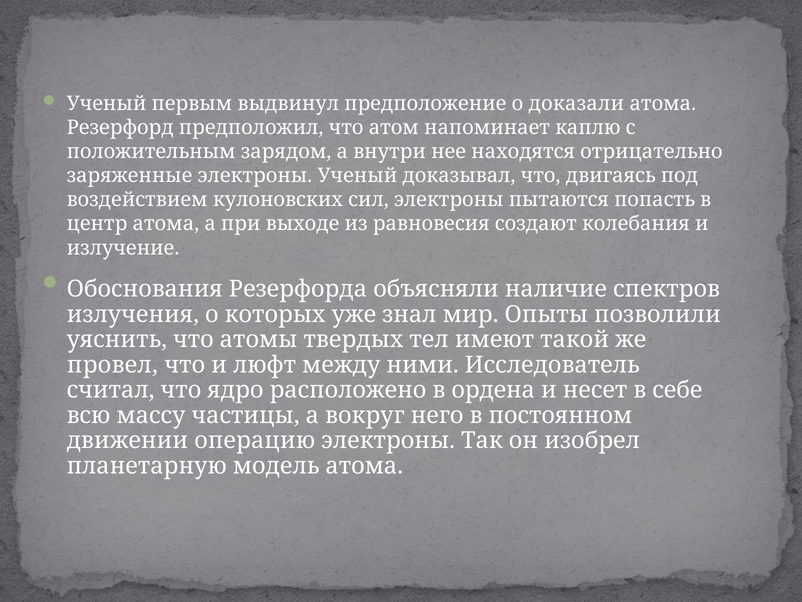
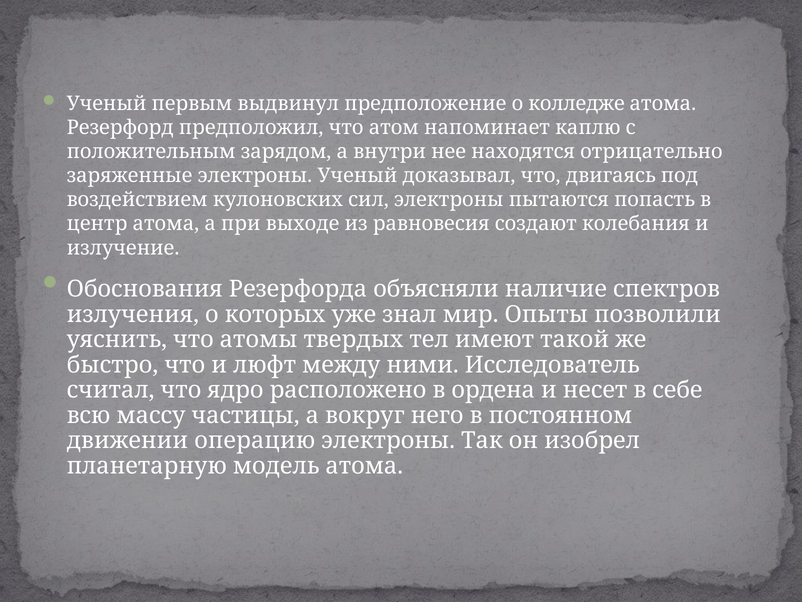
доказали: доказали -> колледже (577, 103)
провел: провел -> быстро (112, 365)
